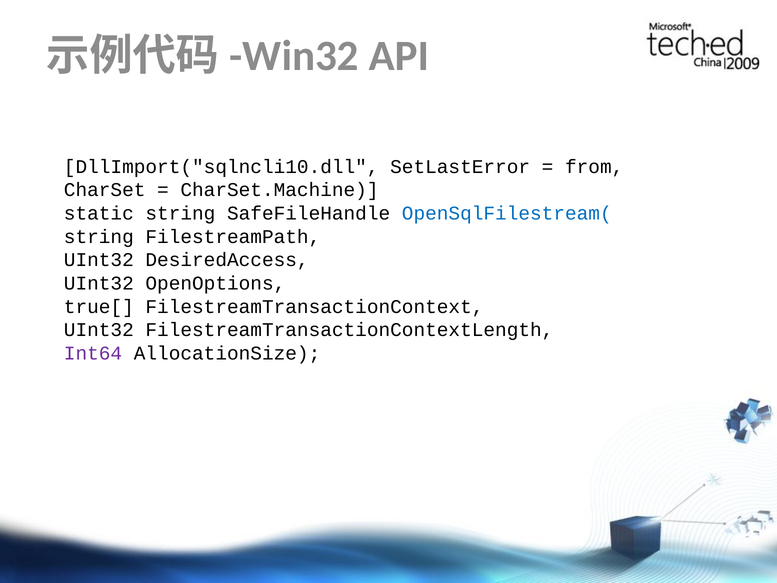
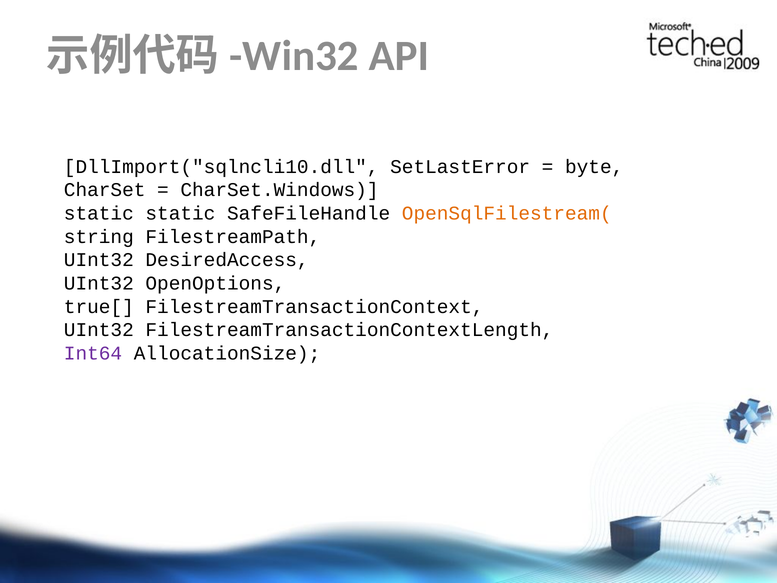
from: from -> byte (594, 167)
CharSet.Machine: CharSet.Machine -> CharSet.Windows (279, 190)
static string: string -> static (180, 213)
OpenSqlFilestream( colour: blue -> orange (507, 213)
